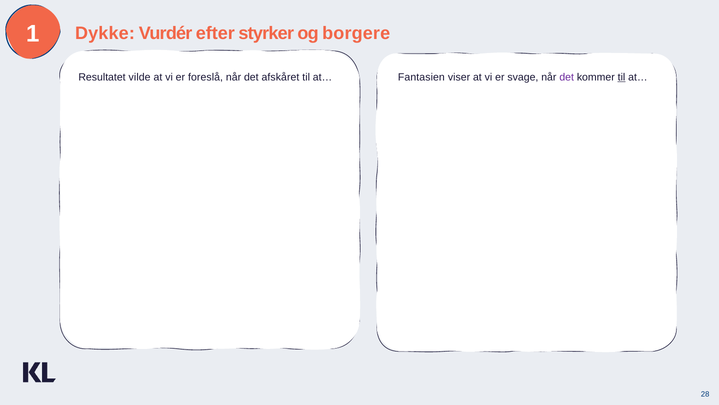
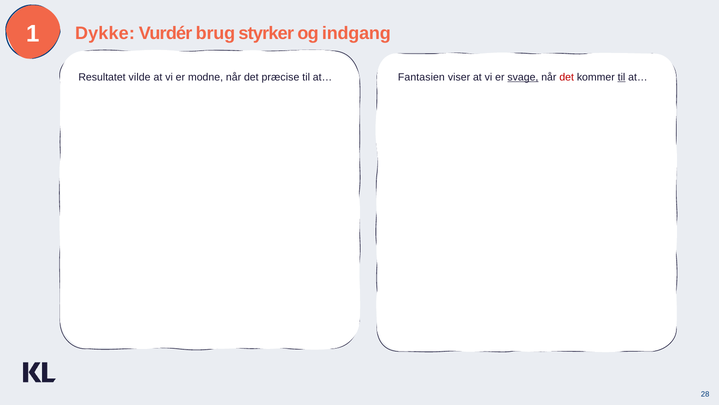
efter: efter -> brug (215, 33)
borgere: borgere -> indgang (356, 33)
foreslå: foreslå -> modne (206, 77)
afskåret: afskåret -> præcise (280, 77)
svage underline: none -> present (523, 77)
det colour: purple -> red (567, 77)
